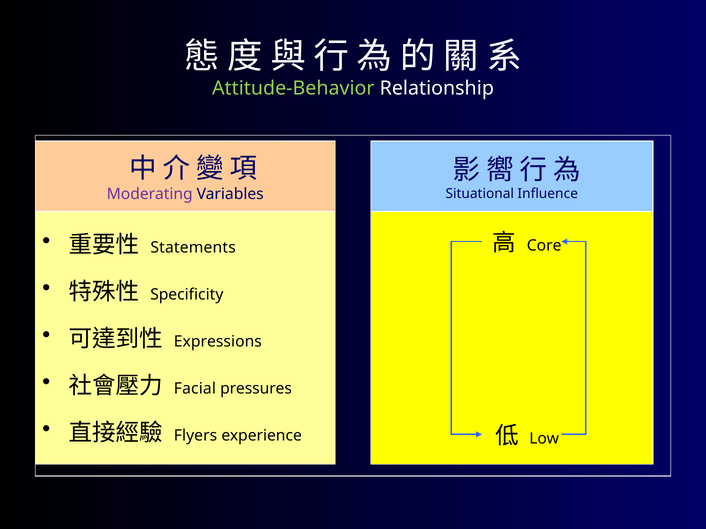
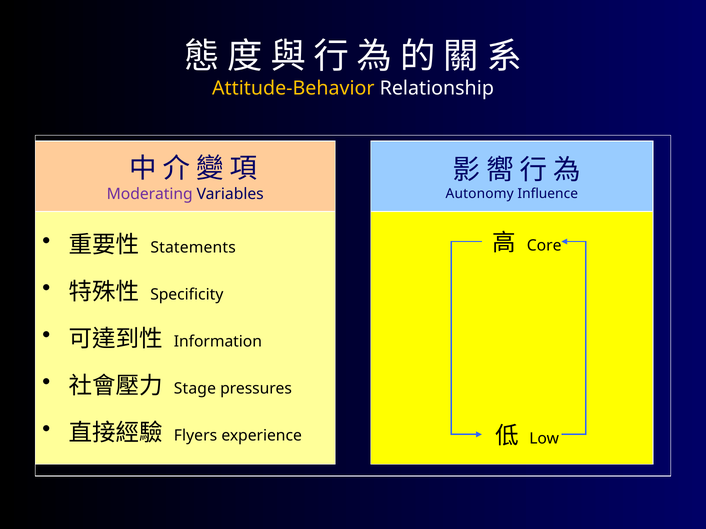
Attitude-Behavior colour: light green -> yellow (293, 88)
Situational: Situational -> Autonomy (480, 194)
Expressions: Expressions -> Information (218, 342)
Facial: Facial -> Stage (195, 389)
